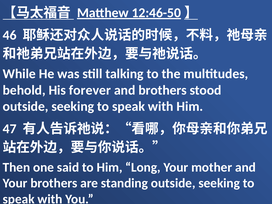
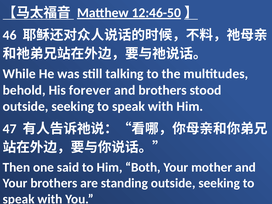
Long: Long -> Both (143, 167)
